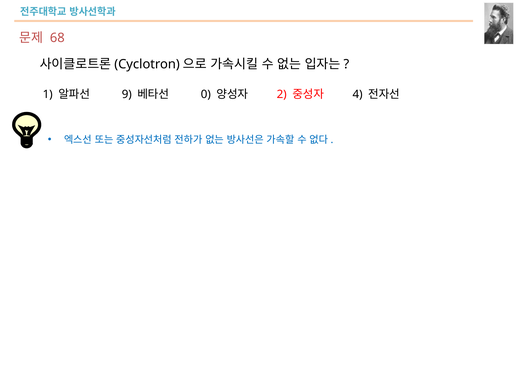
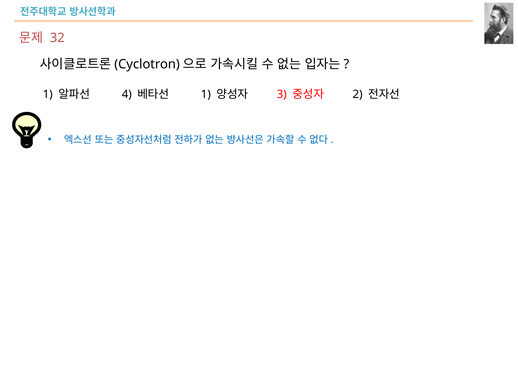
68: 68 -> 32 (57, 38)
9: 9 -> 4 (127, 94)
0: 0 -> 1 (206, 94)
2: 2 -> 3 (282, 94)
4: 4 -> 2 (358, 94)
